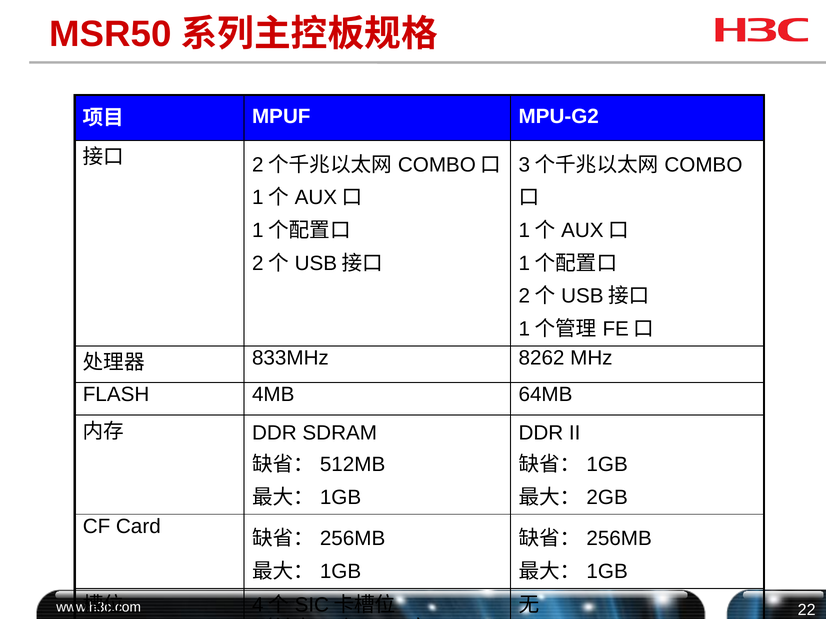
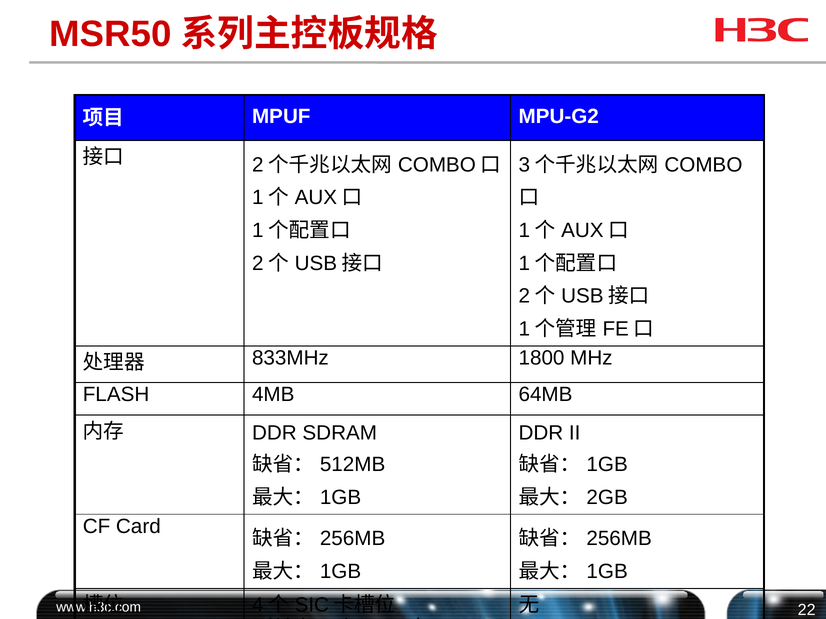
8262: 8262 -> 1800 (542, 358)
